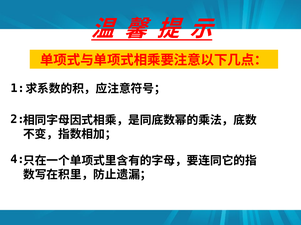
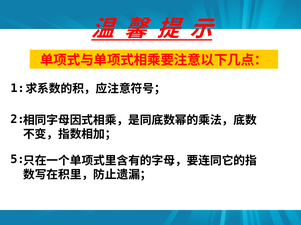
4: 4 -> 5 (17, 160)
